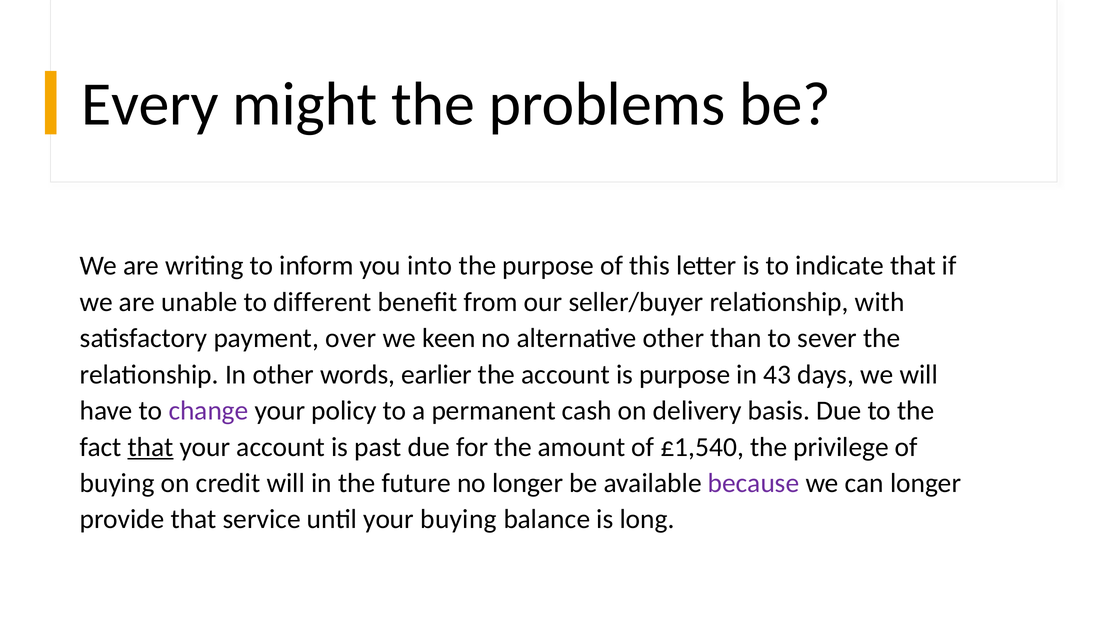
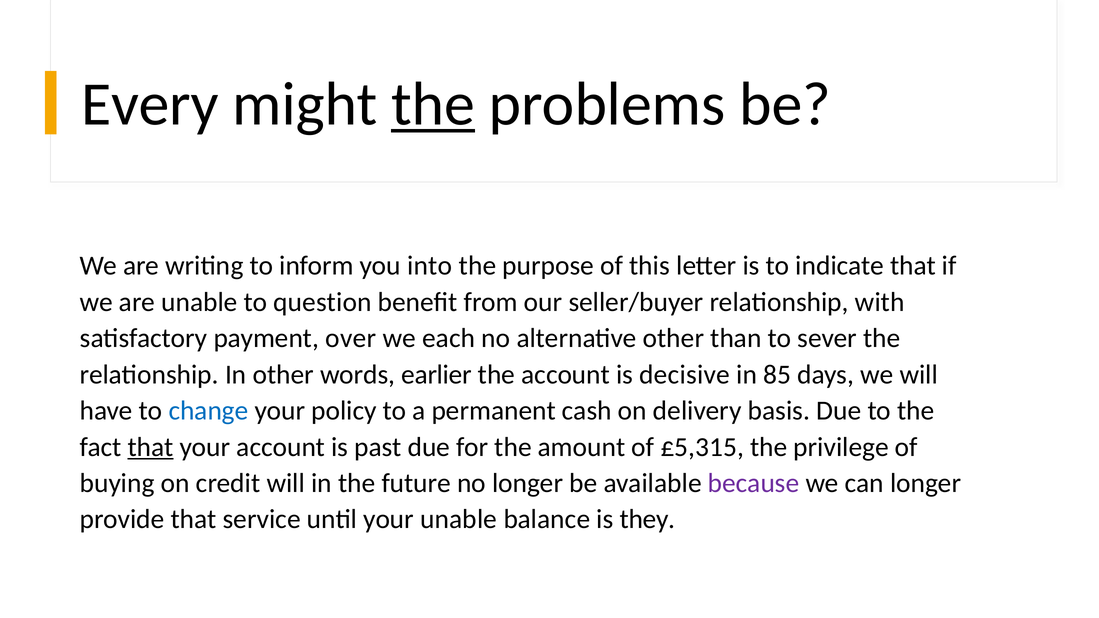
the underline: none -> present (433, 104)
different: different -> question (322, 302)
keen: keen -> each (449, 338)
is purpose: purpose -> decisive (685, 375)
43: 43 -> 85 (777, 375)
change colour: purple -> blue (209, 411)
£1,540: £1,540 -> £5,315 (702, 447)
your buying: buying -> unable (459, 520)
long: long -> they (647, 520)
